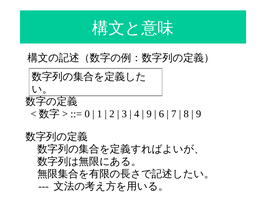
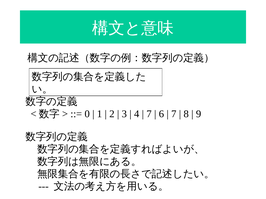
9: 9 -> 7 (149, 114)
